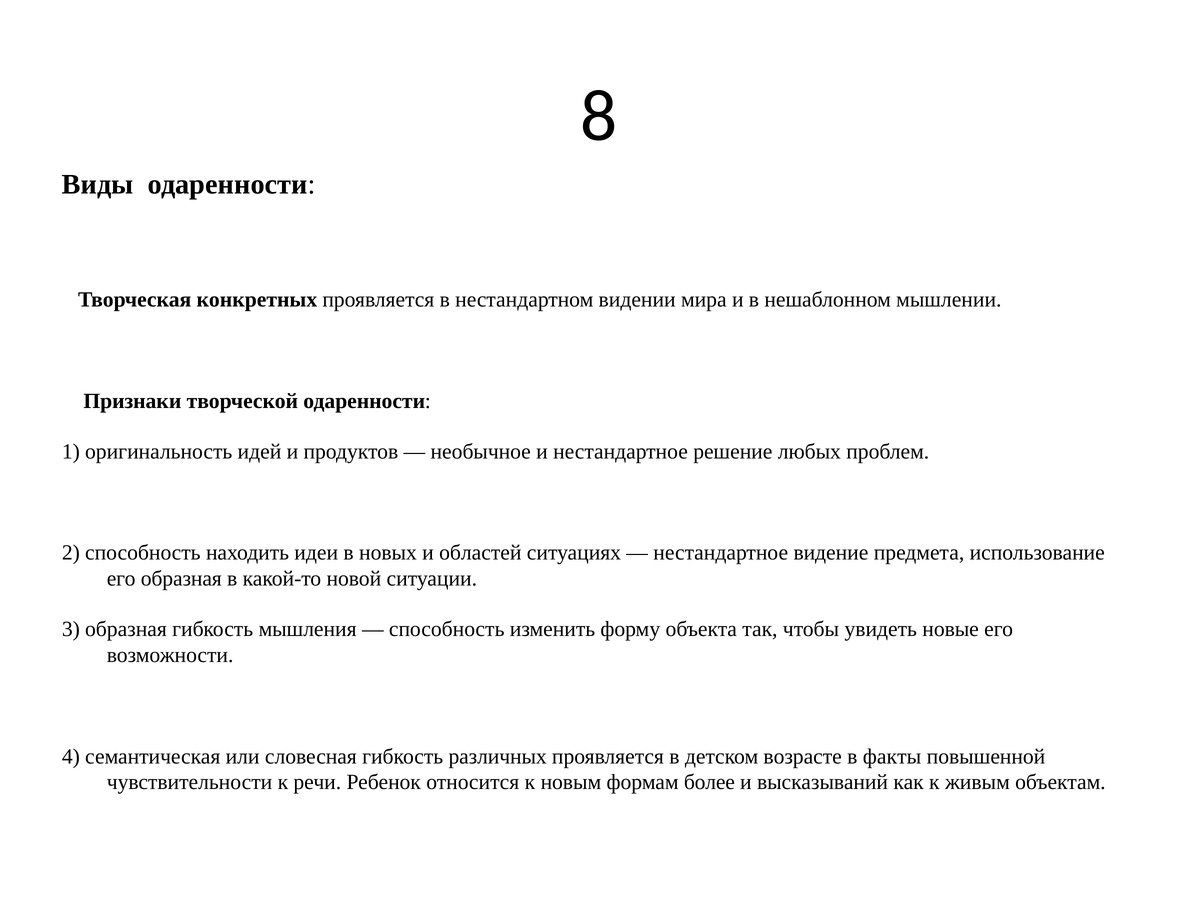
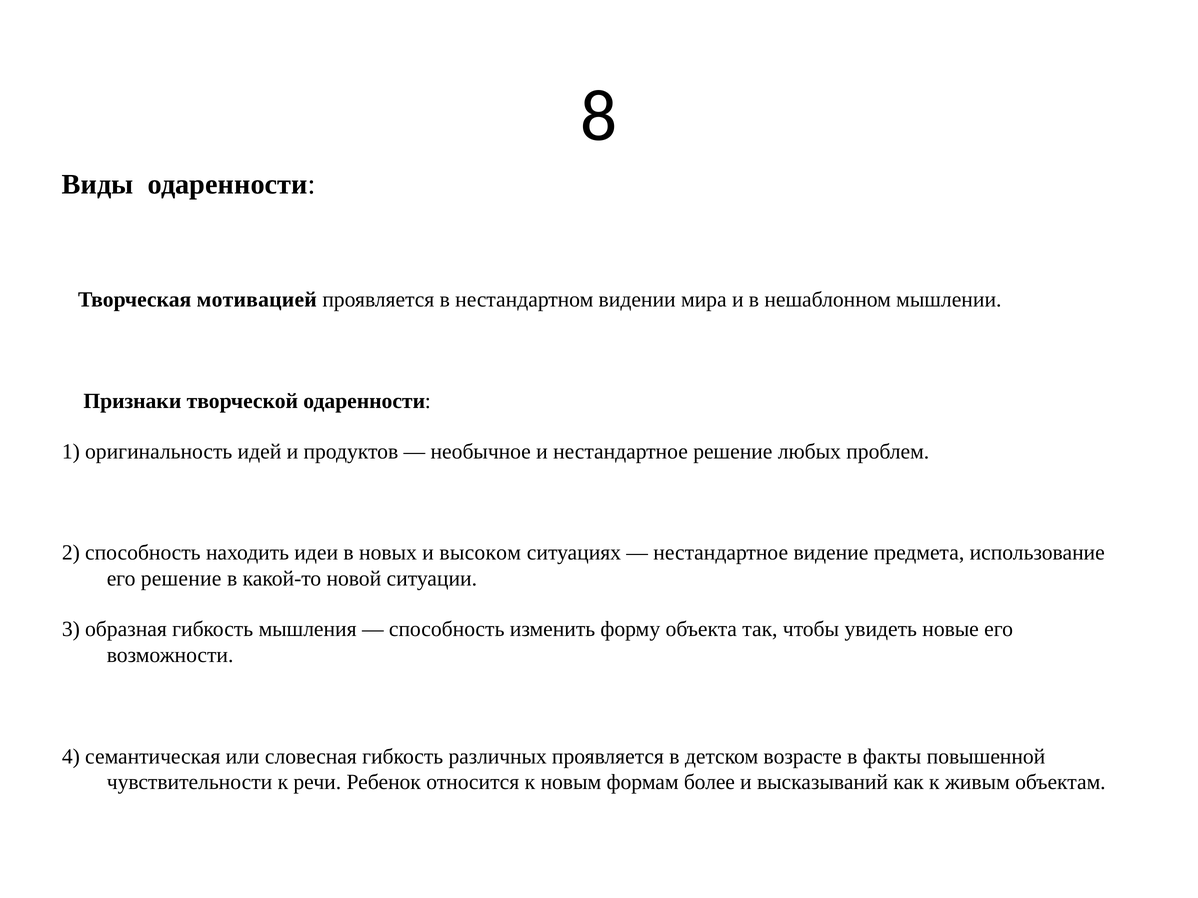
конкретных: конкретных -> мотивацией (257, 300)
областей: областей -> высоком (480, 553)
его образная: образная -> решение (181, 579)
